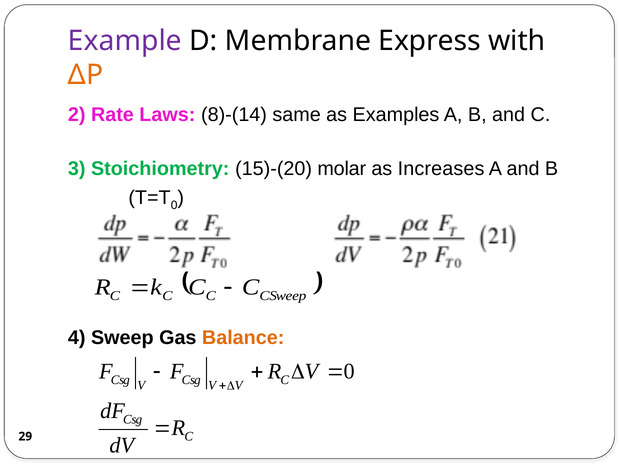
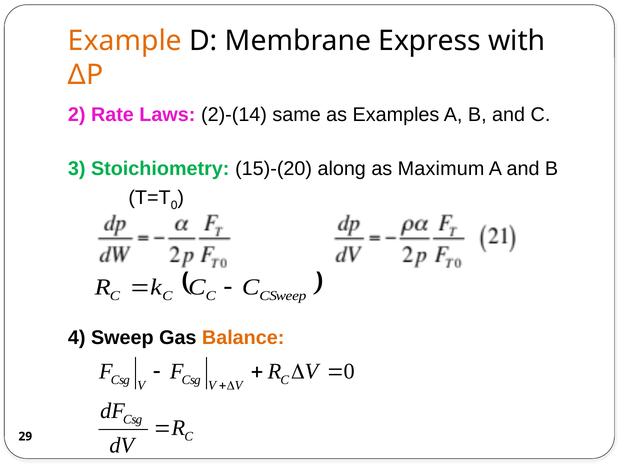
Example colour: purple -> orange (125, 41)
8)-(14: 8)-(14 -> 2)-(14 (234, 114)
molar: molar -> along (342, 169)
Increases: Increases -> Maximum (441, 169)
